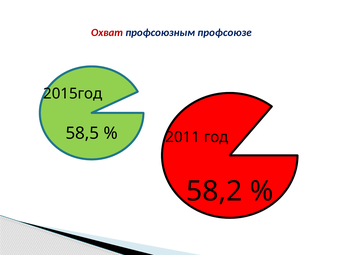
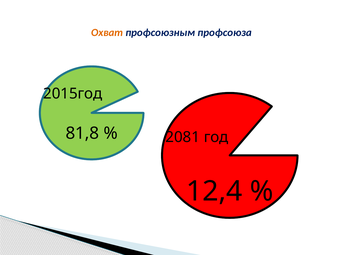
Охват colour: red -> orange (107, 33)
профсоюзе: профсоюзе -> профсоюза (225, 33)
58,5: 58,5 -> 81,8 (82, 133)
2011: 2011 -> 2081 (183, 137)
58,2: 58,2 -> 12,4 (214, 191)
